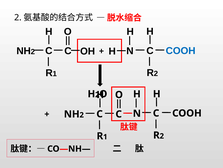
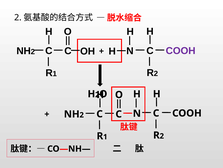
COOH colour: blue -> purple (181, 51)
